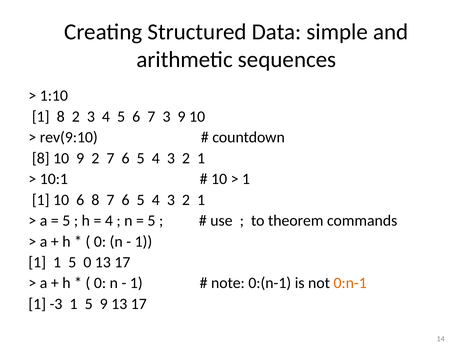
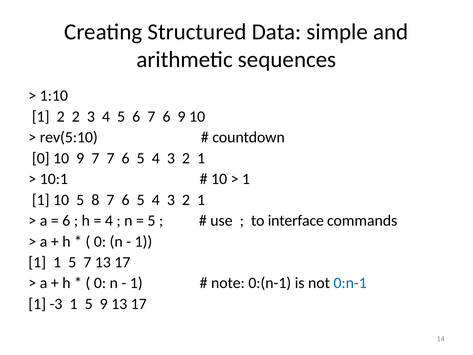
1 8: 8 -> 2 (61, 117)
6 7 3: 3 -> 6 (166, 117)
rev(9:10: rev(9:10 -> rev(5:10 (69, 137)
8: 8 -> 0 (41, 158)
9 2: 2 -> 7 (95, 158)
10 6: 6 -> 5 (80, 200)
5: 5 -> 6 (66, 221)
theorem: theorem -> interface (296, 221)
5 0: 0 -> 7 (87, 262)
0:n-1 colour: orange -> blue (350, 283)
